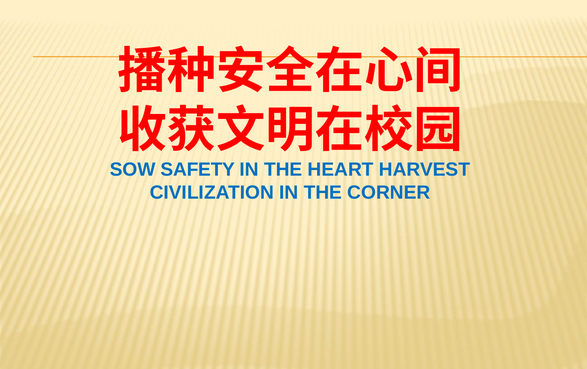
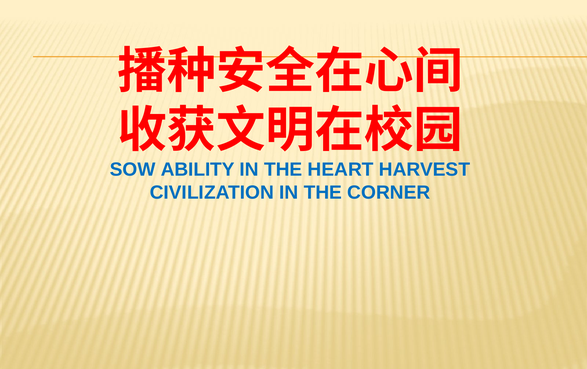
SAFETY: SAFETY -> ABILITY (198, 170)
